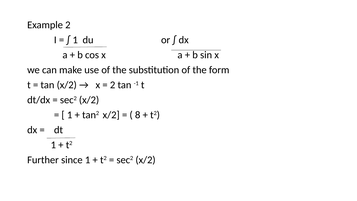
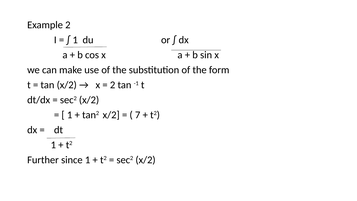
8: 8 -> 7 (138, 115)
